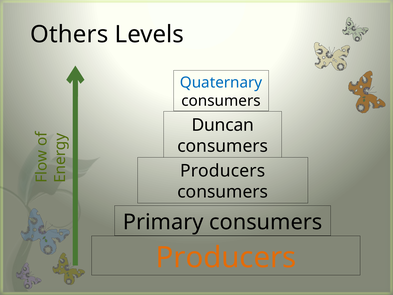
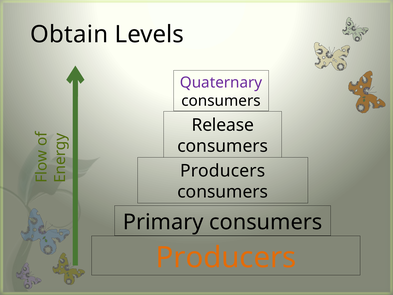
Others: Others -> Obtain (69, 34)
Quaternary colour: blue -> purple (221, 82)
Duncan: Duncan -> Release (223, 125)
